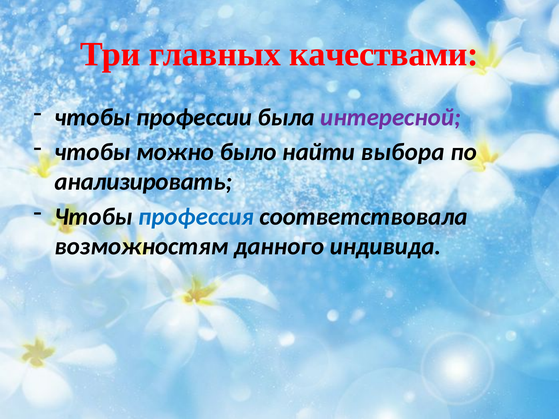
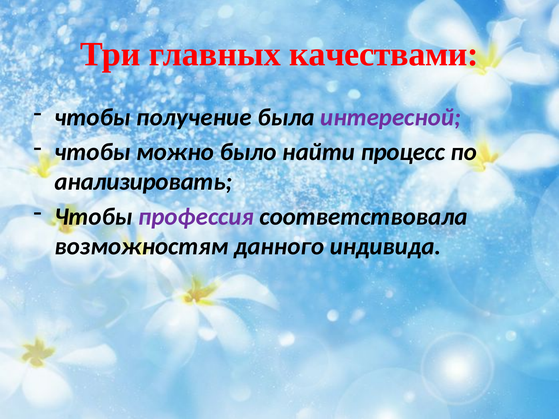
профессии: профессии -> получение (194, 117)
выбора: выбора -> процесс (403, 152)
профессия colour: blue -> purple (196, 217)
